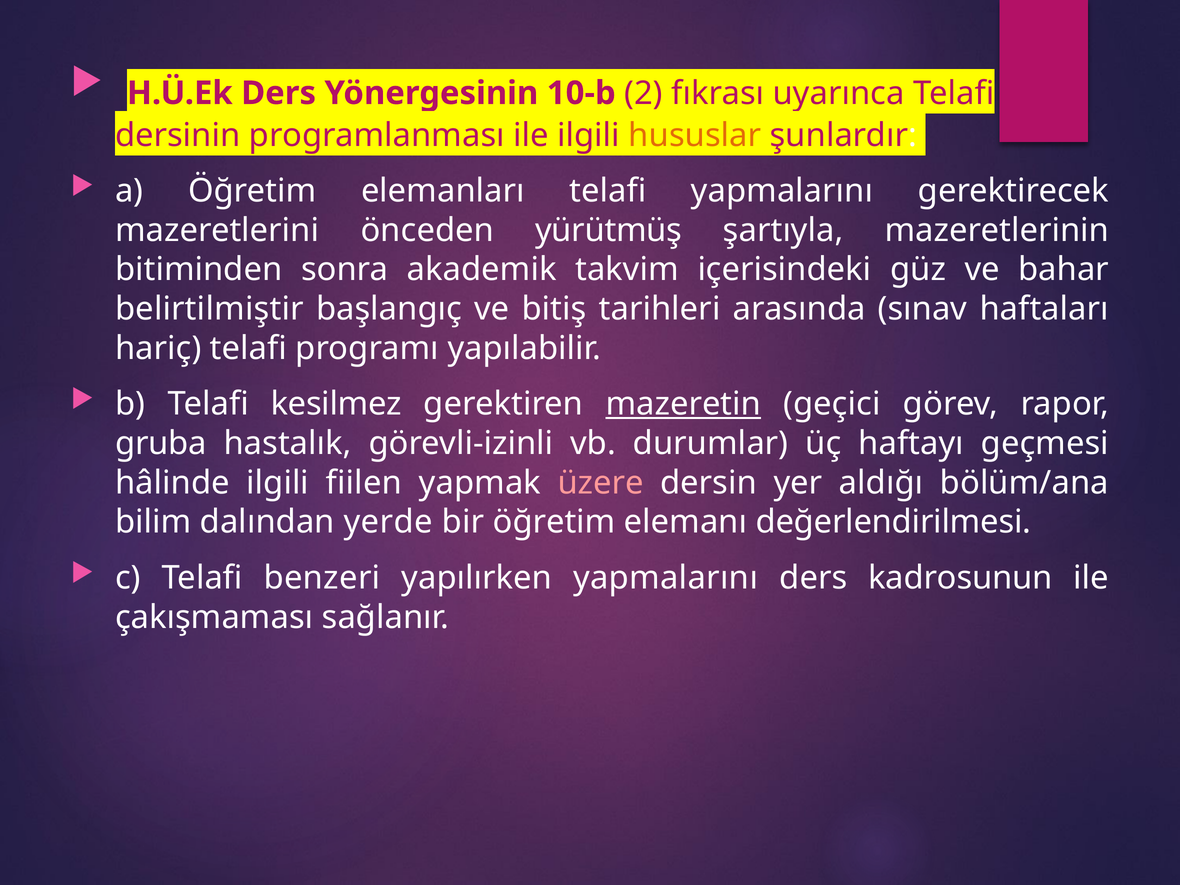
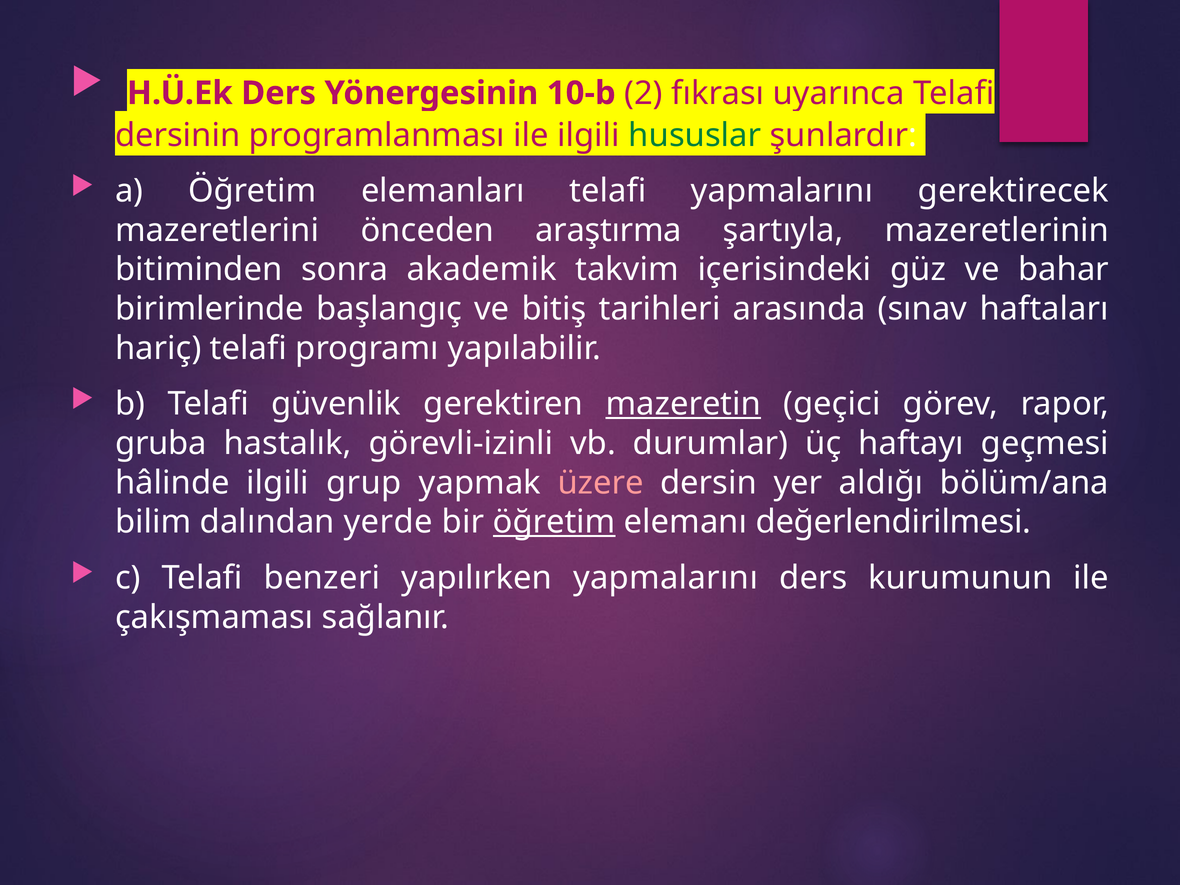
hususlar colour: orange -> green (695, 135)
yürütmüş: yürütmüş -> araştırma (609, 230)
belirtilmiştir: belirtilmiştir -> birimlerinde (209, 309)
kesilmez: kesilmez -> güvenlik (336, 404)
fiilen: fiilen -> grup (364, 483)
öğretim underline: none -> present (554, 522)
kadrosunun: kadrosunun -> kurumunun (960, 578)
